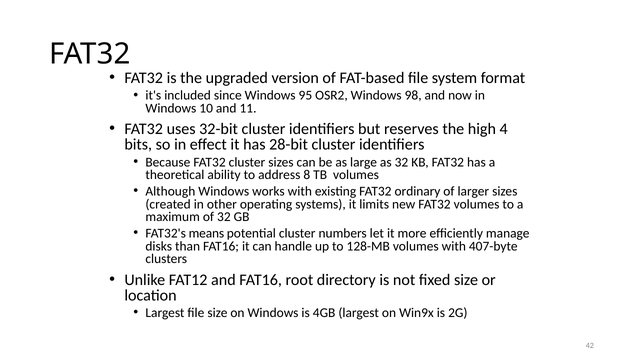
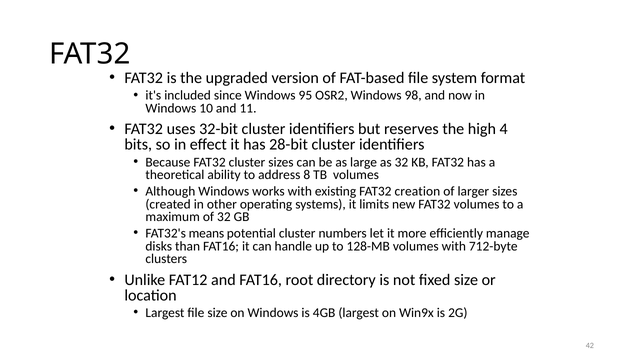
ordinary: ordinary -> creation (417, 191)
407-byte: 407-byte -> 712-byte (493, 246)
